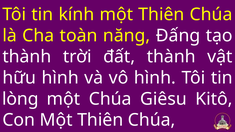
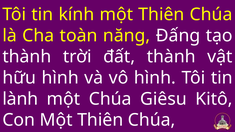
lòng: lòng -> lành (20, 99)
